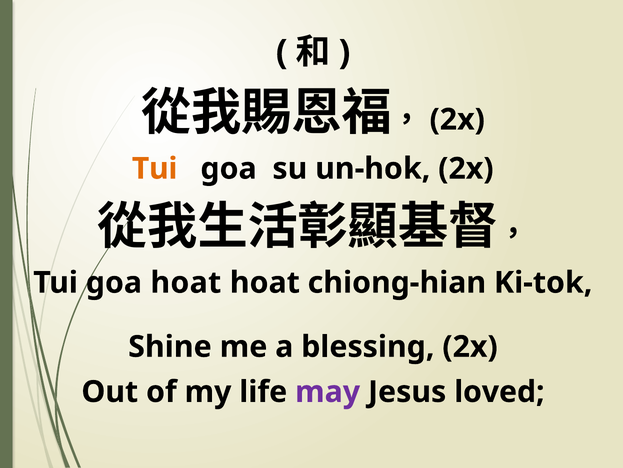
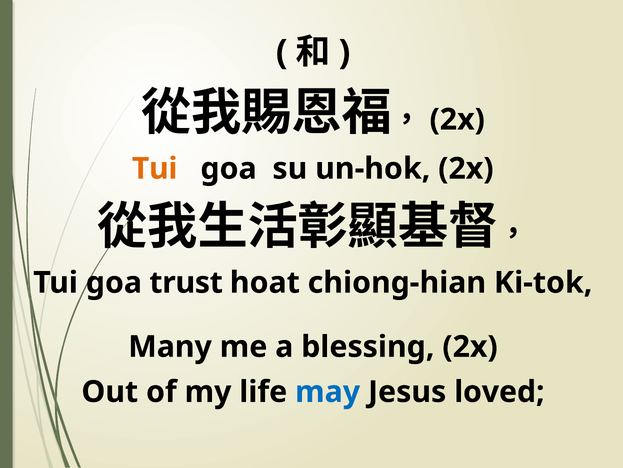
goa hoat: hoat -> trust (186, 282)
Shine: Shine -> Many (170, 346)
may colour: purple -> blue (328, 391)
